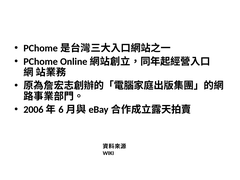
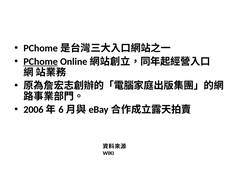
PChome underline: none -> present (41, 62)
